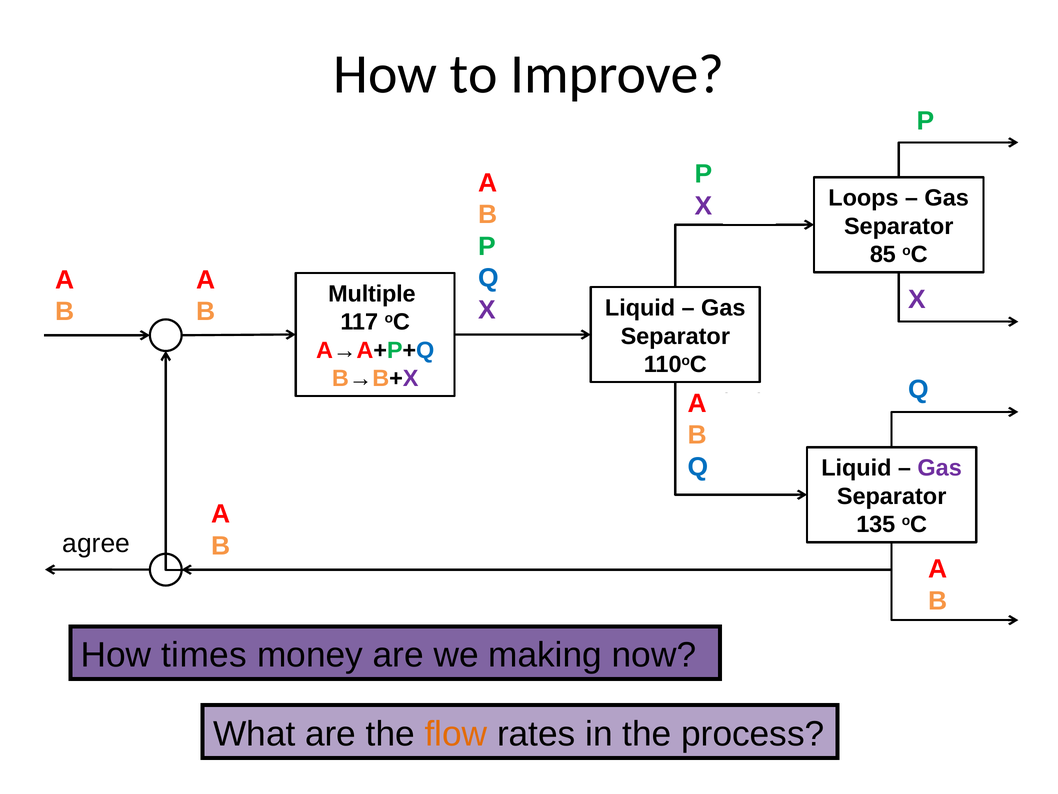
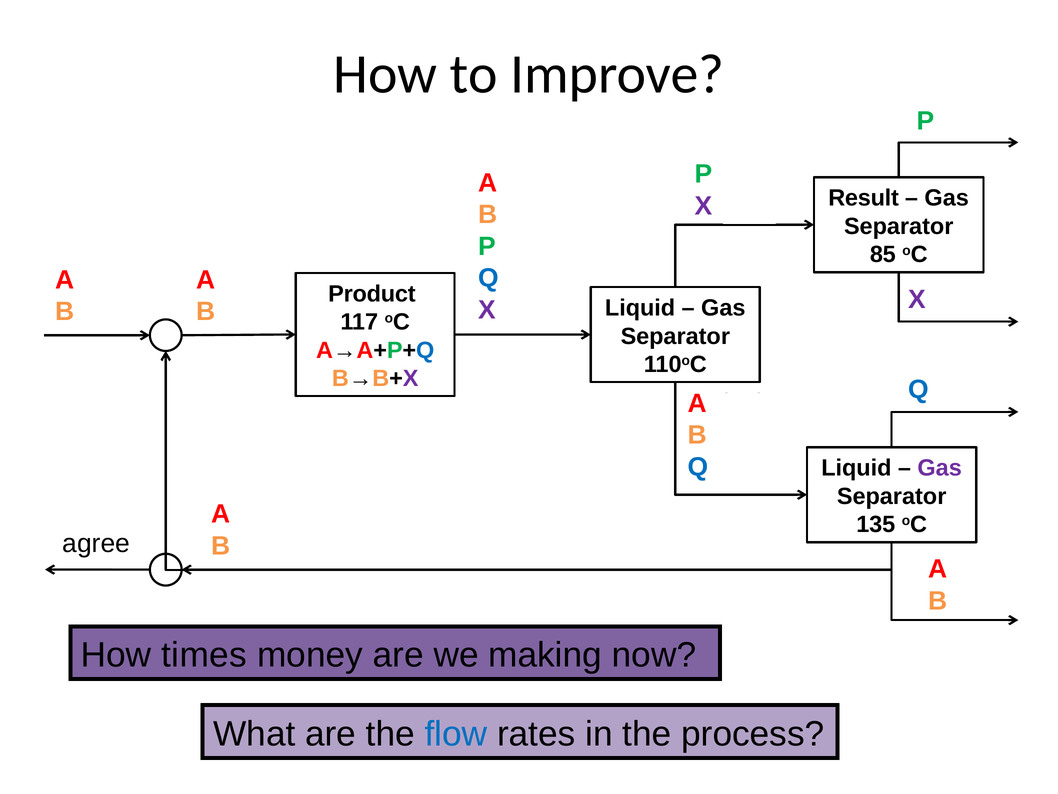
Loops: Loops -> Result (864, 198)
Multiple: Multiple -> Product (372, 294)
flow colour: orange -> blue (456, 734)
